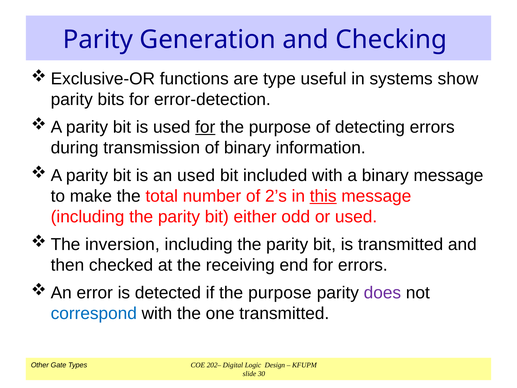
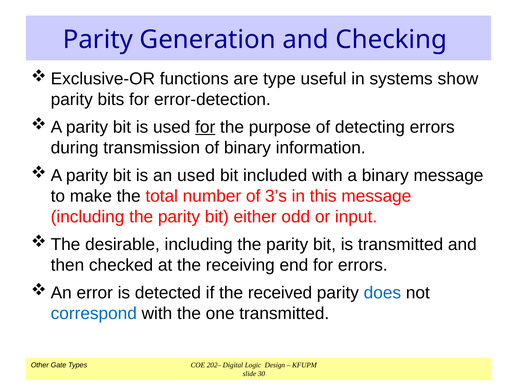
2’s: 2’s -> 3’s (276, 196)
this underline: present -> none (323, 196)
or used: used -> input (356, 217)
inversion: inversion -> desirable (122, 244)
if the purpose: purpose -> received (280, 292)
does colour: purple -> blue (382, 292)
